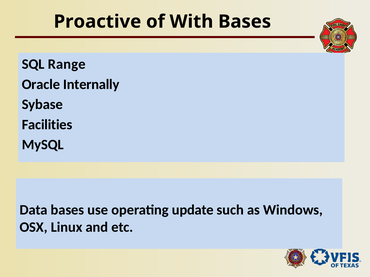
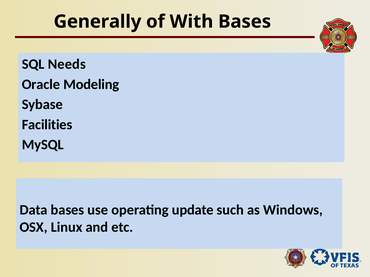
Proactive: Proactive -> Generally (98, 22)
Range: Range -> Needs (67, 64)
Internally: Internally -> Modeling (91, 85)
